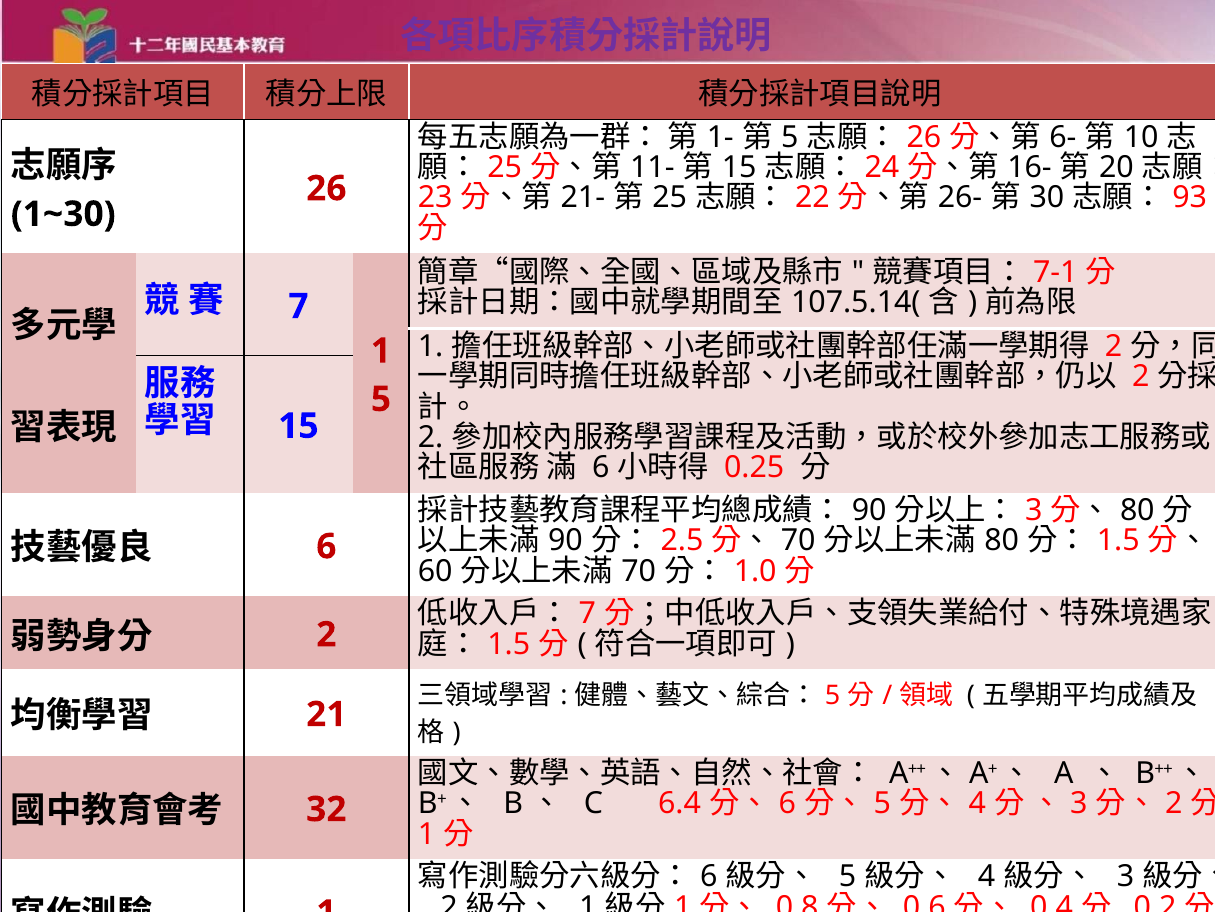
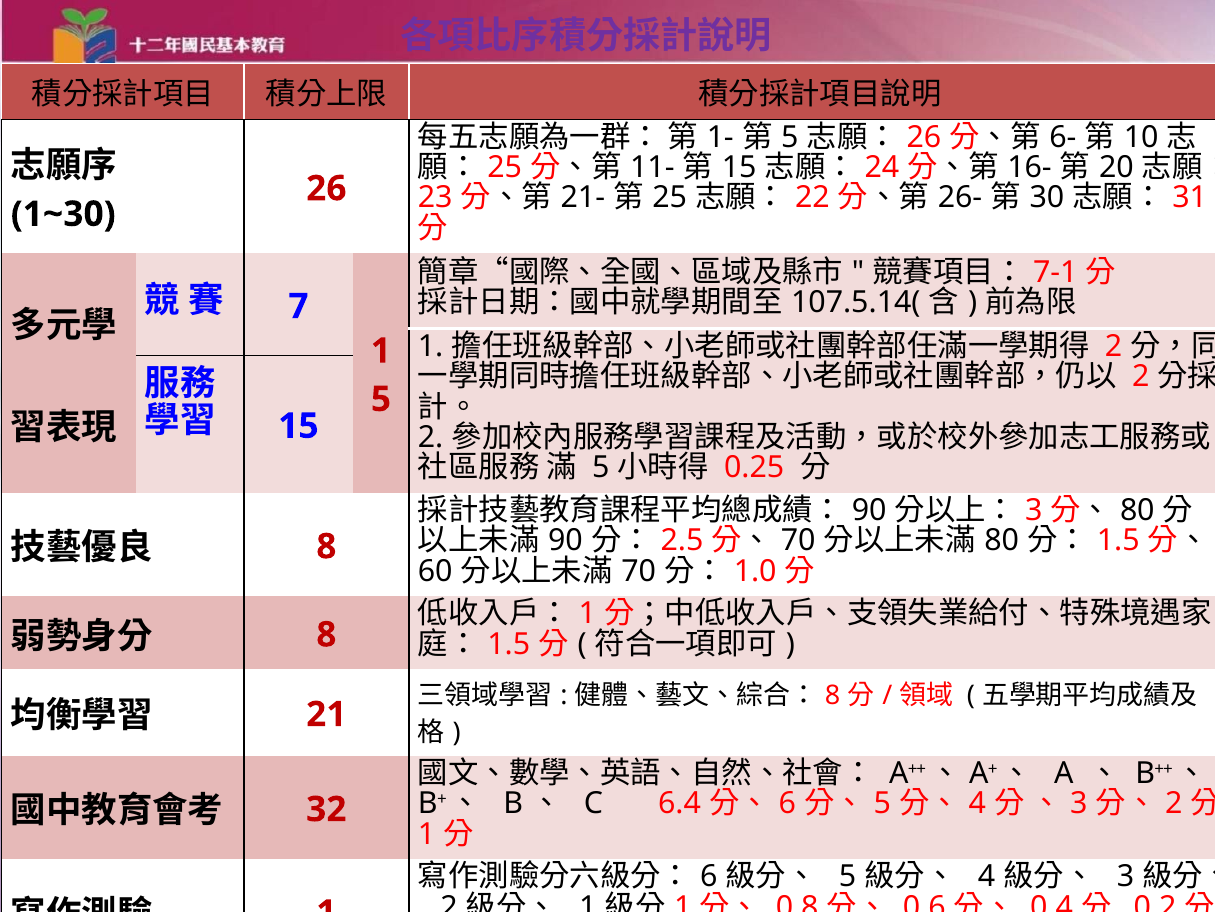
93: 93 -> 31 (1190, 198)
6: 6 -> 5 (601, 467)
6: 6 -> 8 (326, 546)
7: 7 -> 1 (587, 613)
2: 2 -> 8 (326, 634)
5: 5 -> 8 (833, 695)
